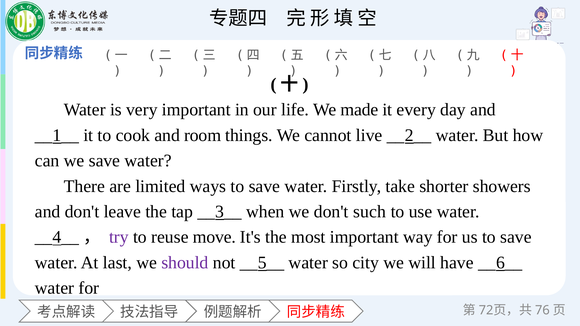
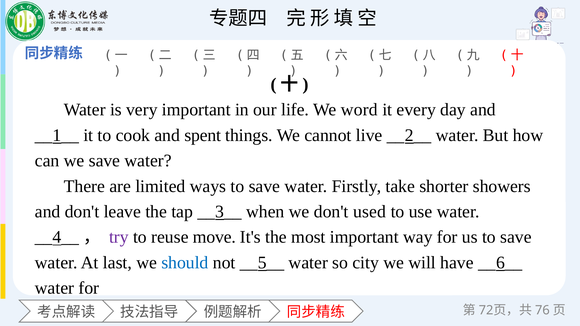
made: made -> word (359, 110)
room: room -> spent (203, 135)
such: such -> used (370, 212)
should colour: purple -> blue (185, 263)
